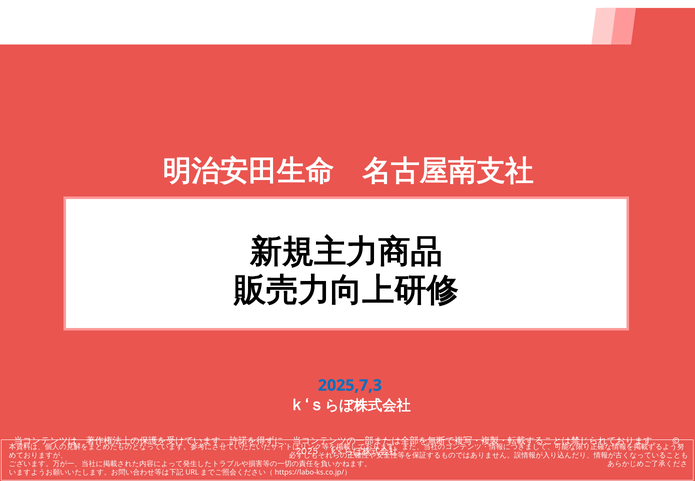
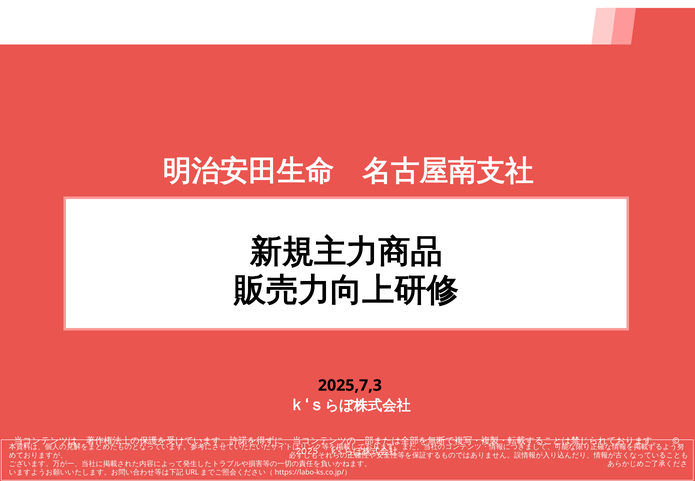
2025,7,3 colour: blue -> black (350, 386)
